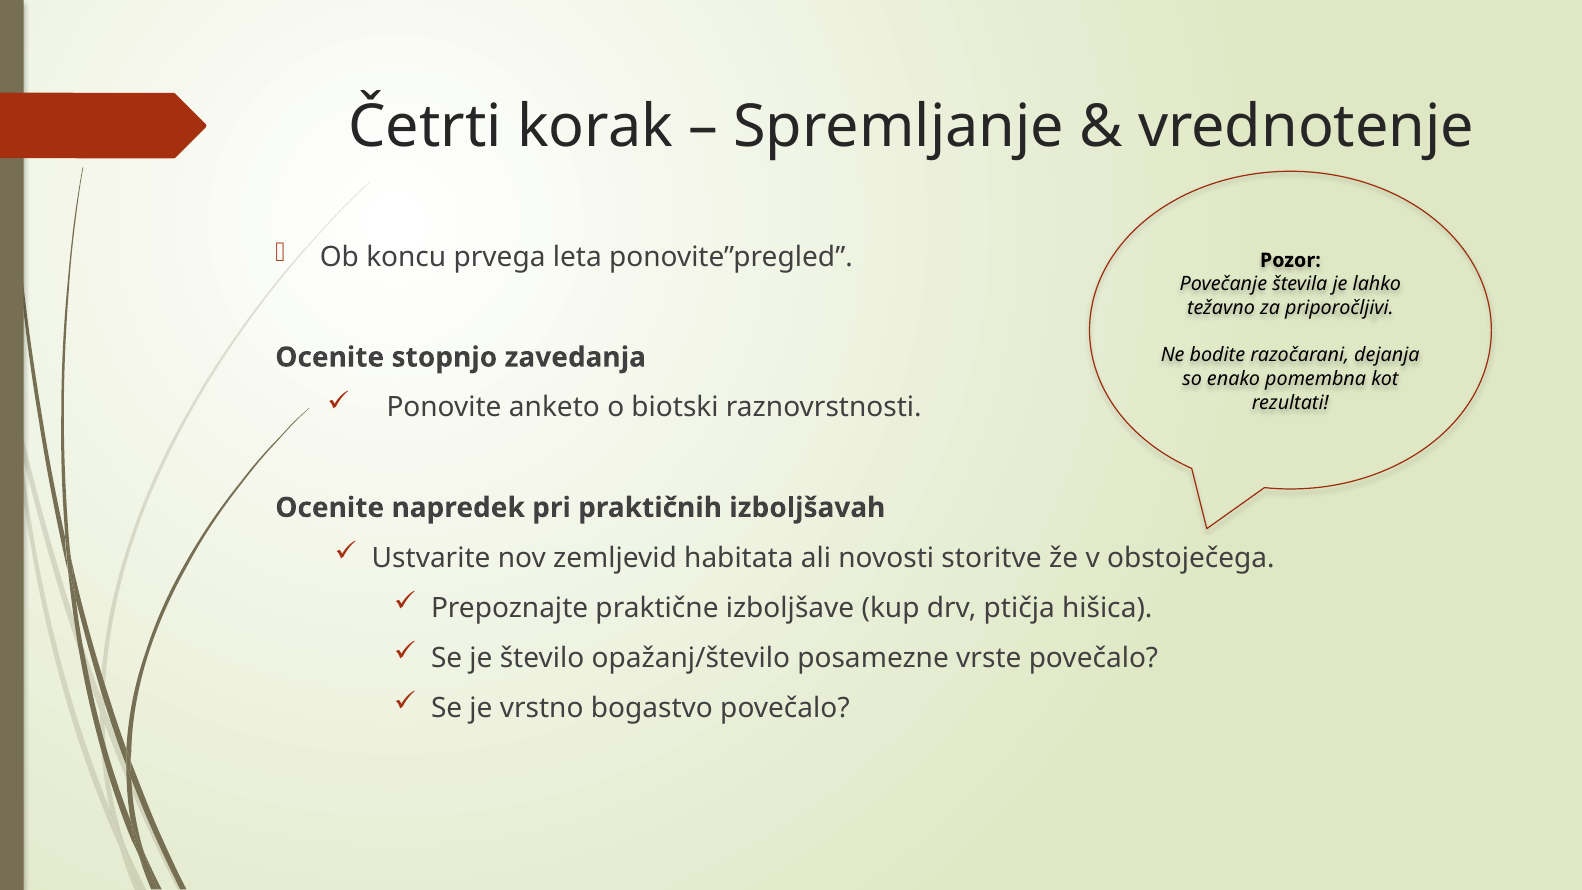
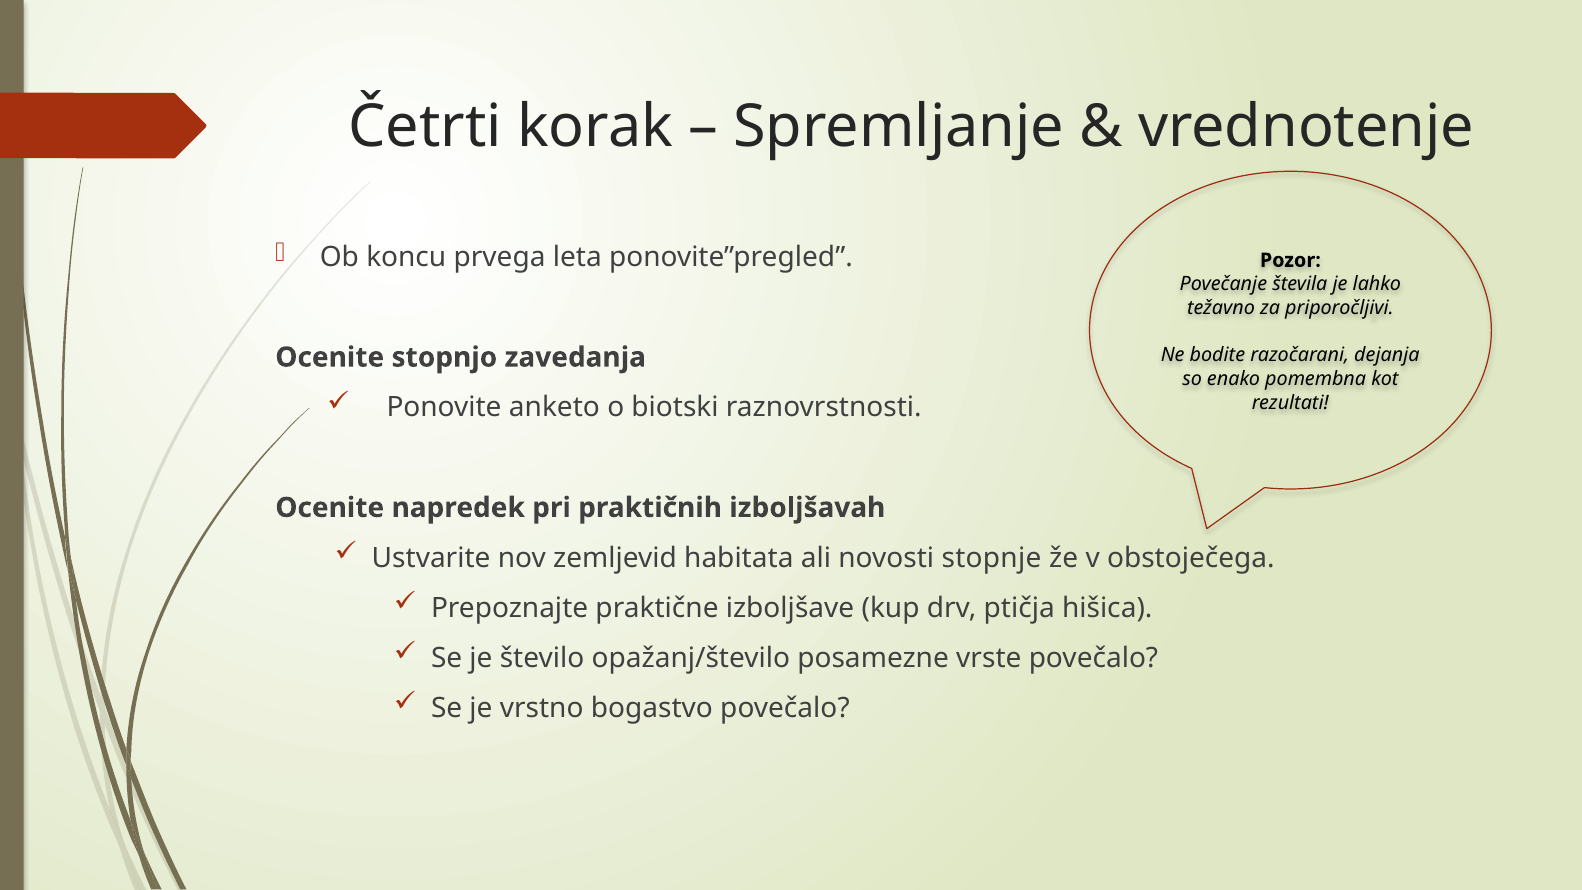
storitve: storitve -> stopnje (992, 558)
